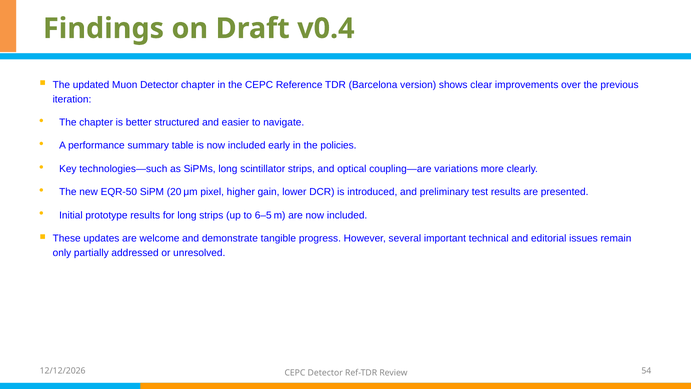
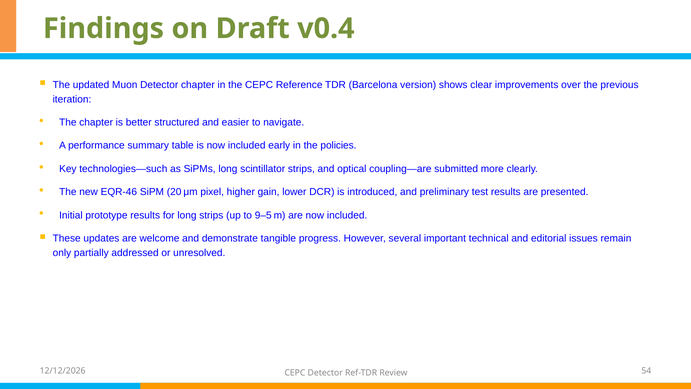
variations: variations -> submitted (456, 169)
EQR-50: EQR-50 -> EQR-46 (119, 192)
6–5: 6–5 -> 9–5 (263, 215)
